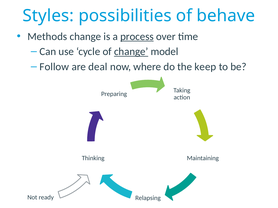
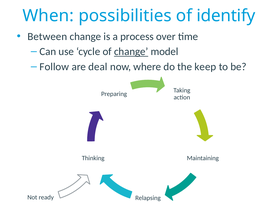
Styles: Styles -> When (48, 16)
behave: behave -> identify (226, 16)
Methods: Methods -> Between (47, 37)
process underline: present -> none (137, 37)
